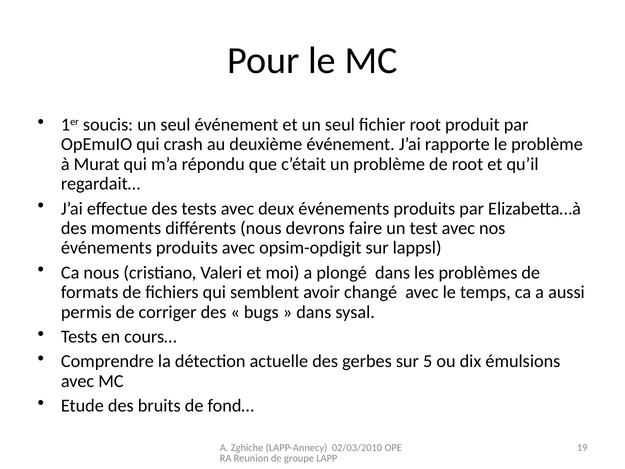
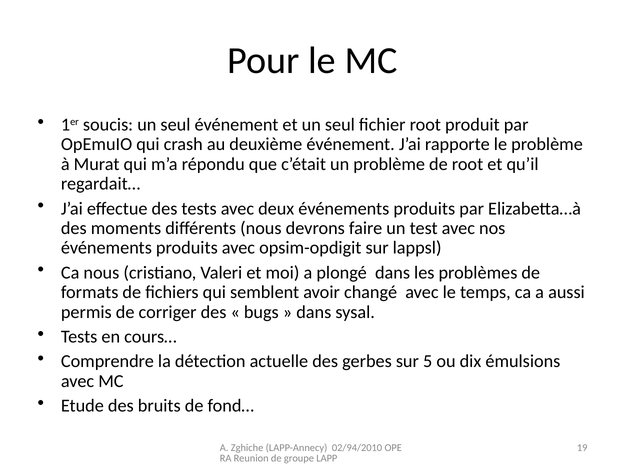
02/03/2010: 02/03/2010 -> 02/94/2010 (357, 448)
